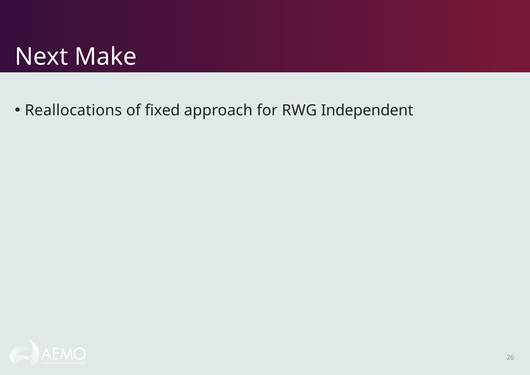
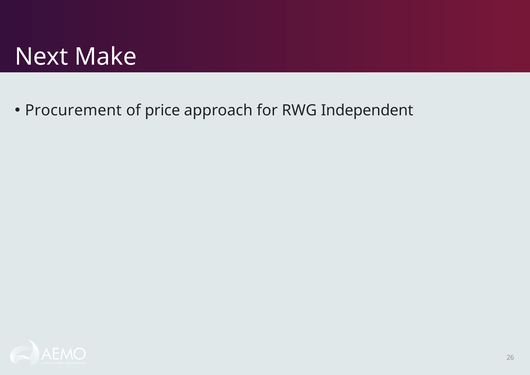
Reallocations: Reallocations -> Procurement (73, 110)
fixed: fixed -> price (162, 110)
